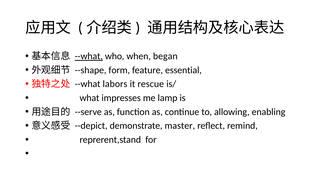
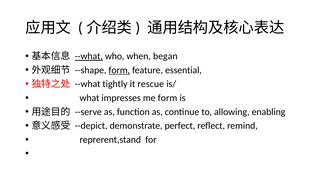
form underline: none -> present (119, 70)
labors: labors -> tightly (115, 84)
me lamp: lamp -> form (167, 98)
master: master -> perfect (180, 126)
